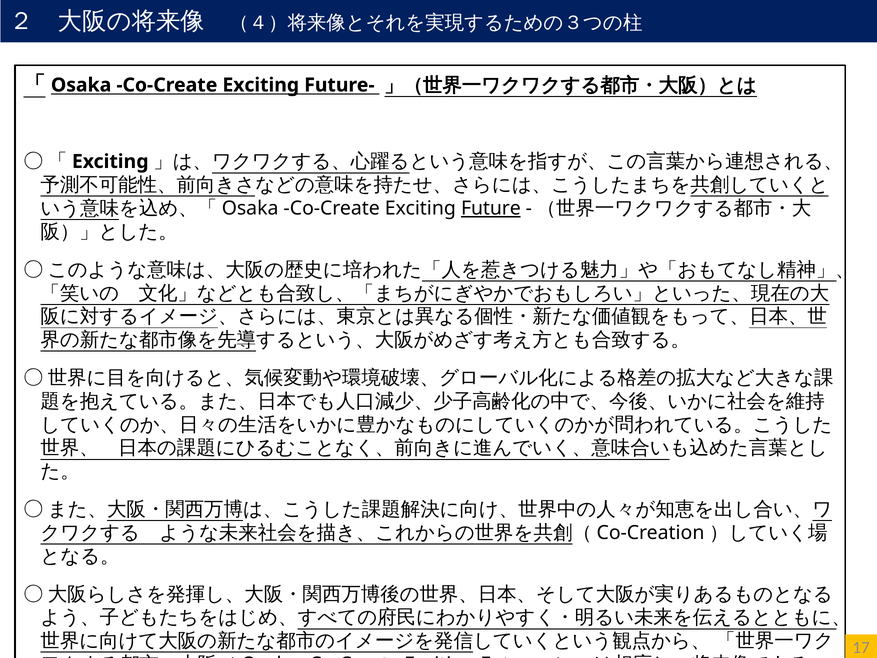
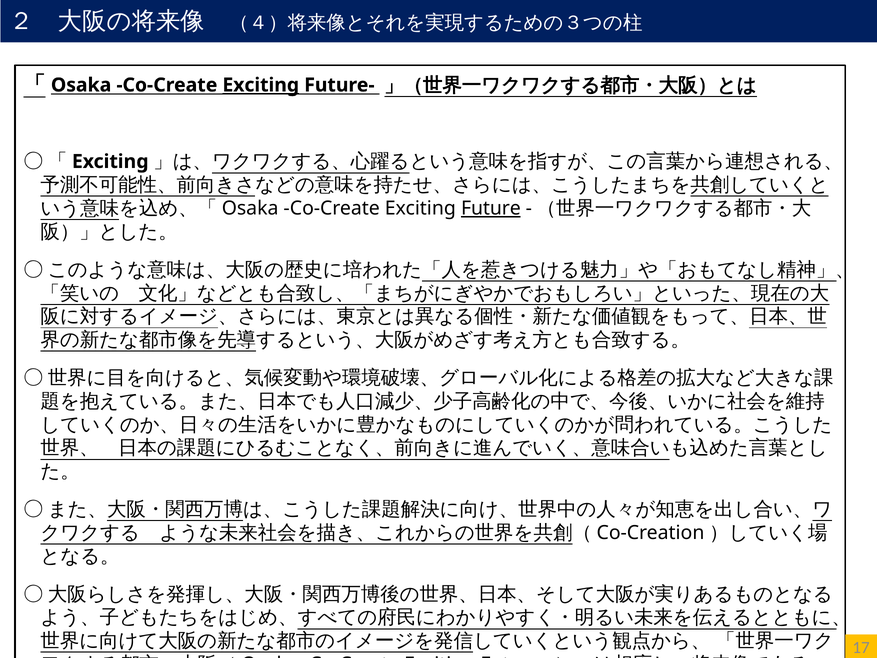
Exciting underline: none -> present (261, 85)
